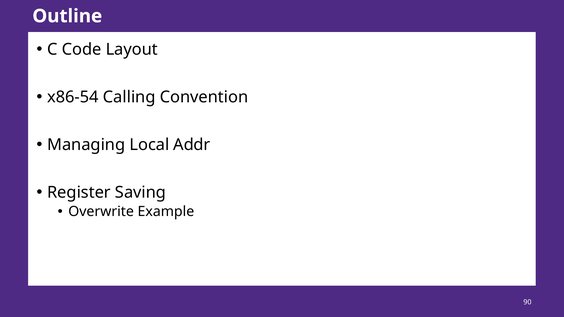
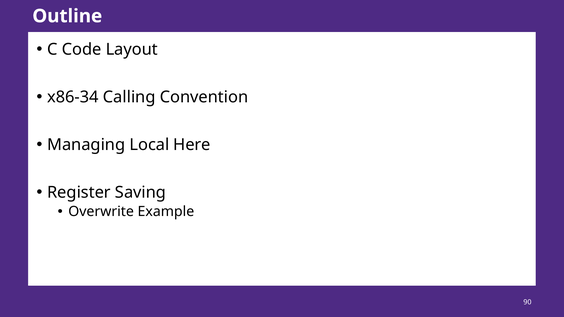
x86-54: x86-54 -> x86-34 (73, 97)
Addr: Addr -> Here (192, 145)
